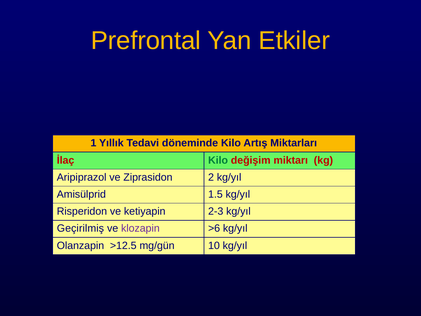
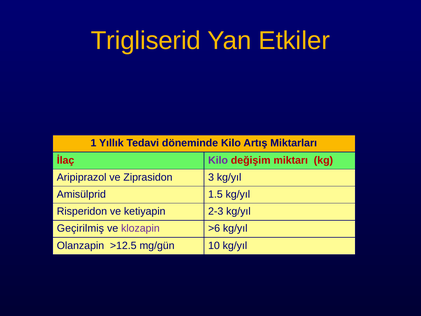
Prefrontal: Prefrontal -> Trigliserid (146, 41)
Kilo colour: green -> purple (218, 160)
2: 2 -> 3 (211, 177)
